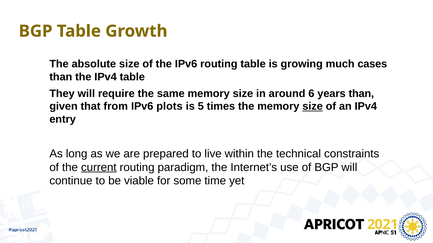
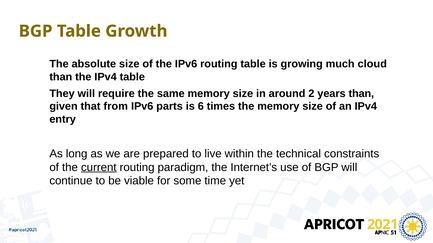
cases: cases -> cloud (372, 64)
6: 6 -> 2 (311, 94)
plots: plots -> parts (170, 107)
5: 5 -> 6 (201, 107)
size underline: present -> none (313, 107)
